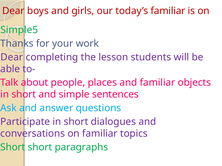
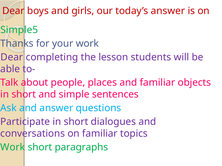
today’s familiar: familiar -> answer (168, 11)
Short: Short -> Work (13, 148)
